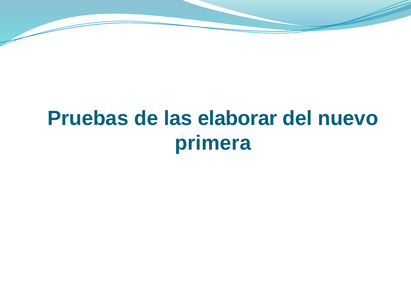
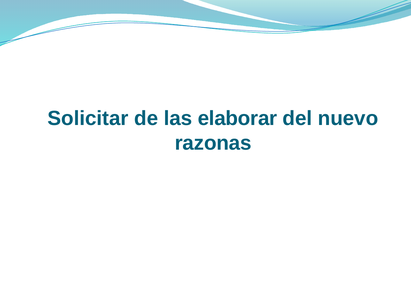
Pruebas: Pruebas -> Solicitar (88, 119)
primera: primera -> razonas (213, 143)
